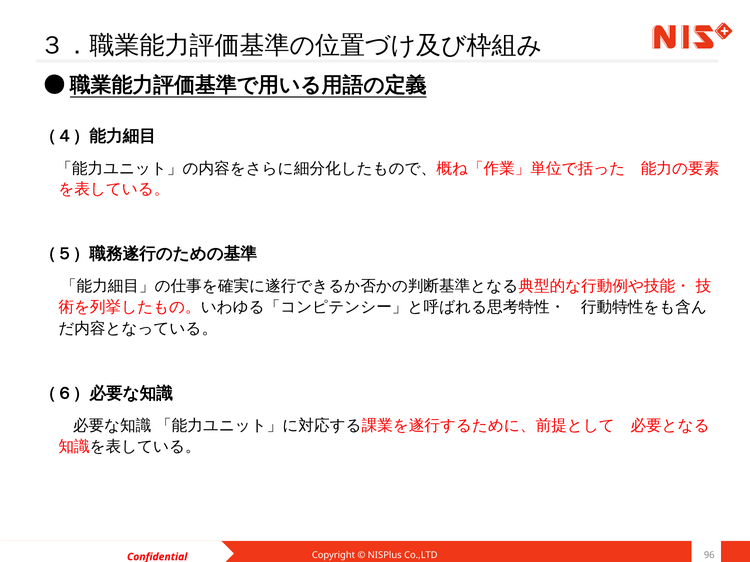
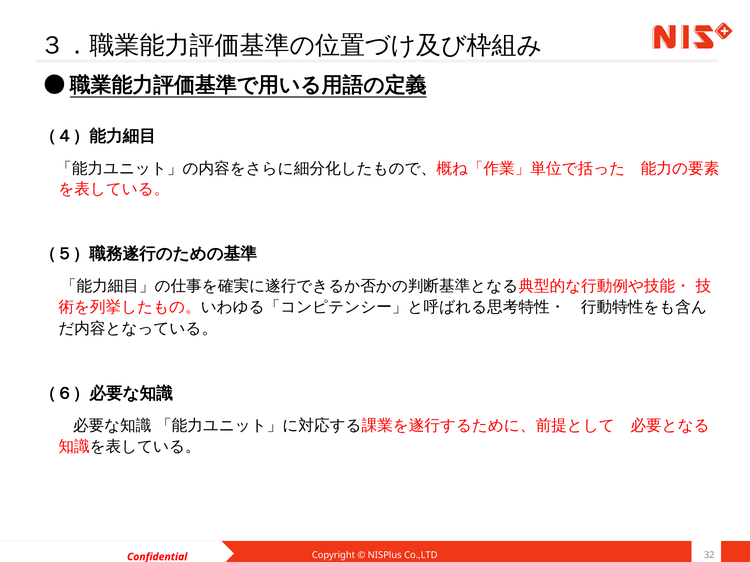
96: 96 -> 32 (709, 556)
